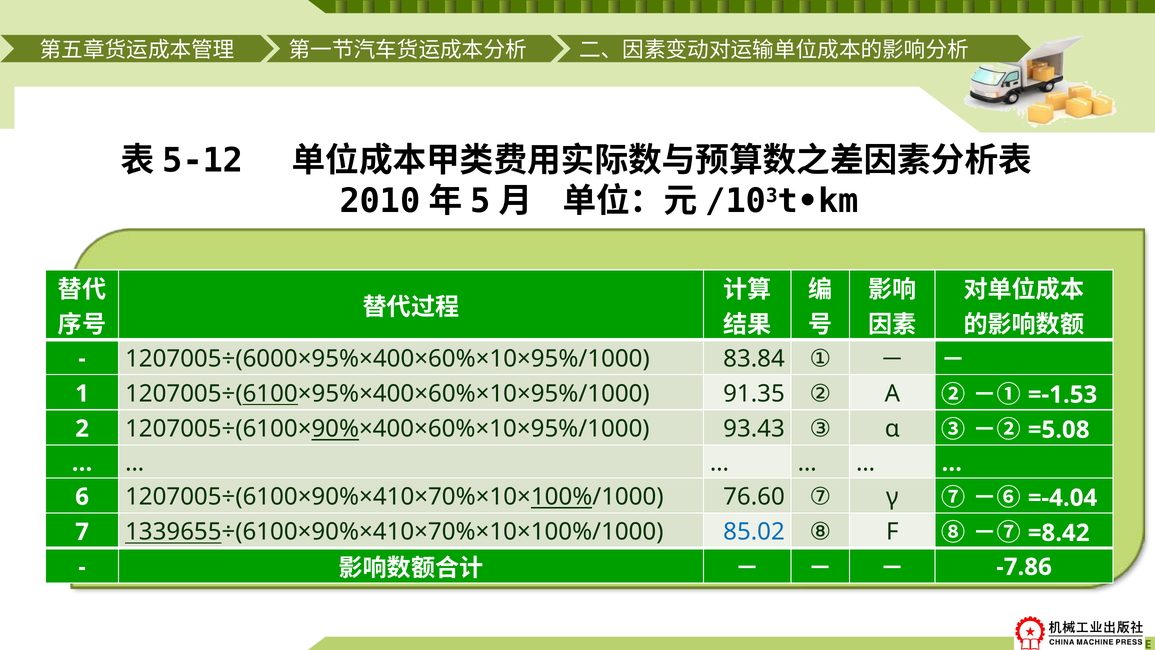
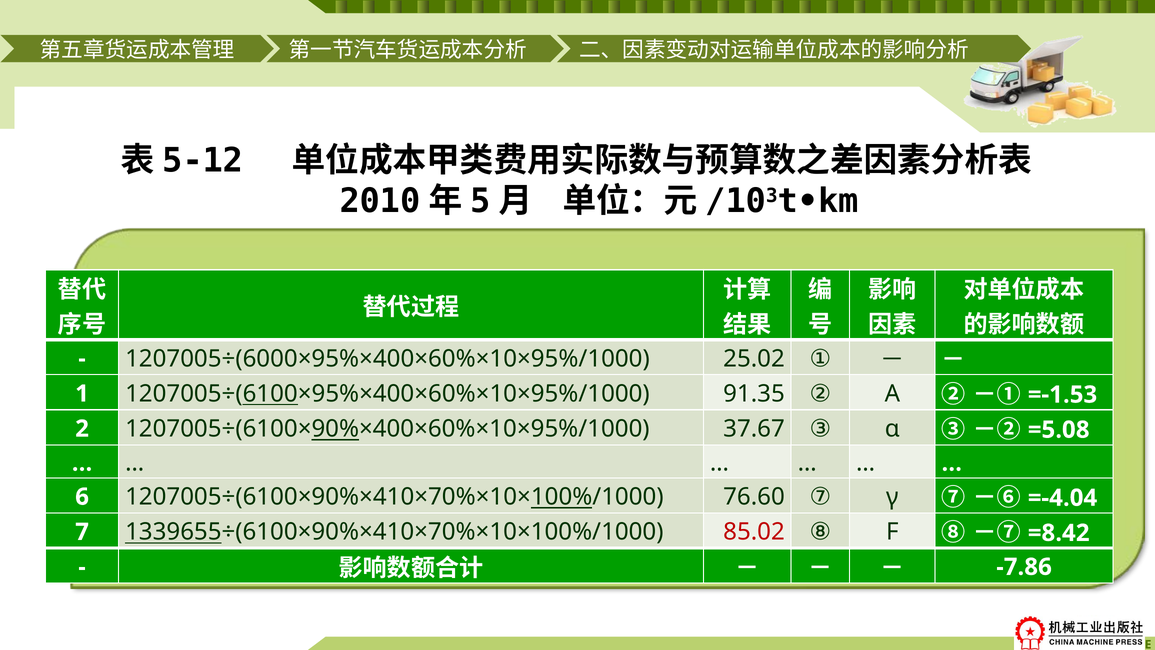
83.84: 83.84 -> 25.02 (754, 358)
93.43: 93.43 -> 37.67 (754, 429)
85.02 colour: blue -> red (754, 532)
